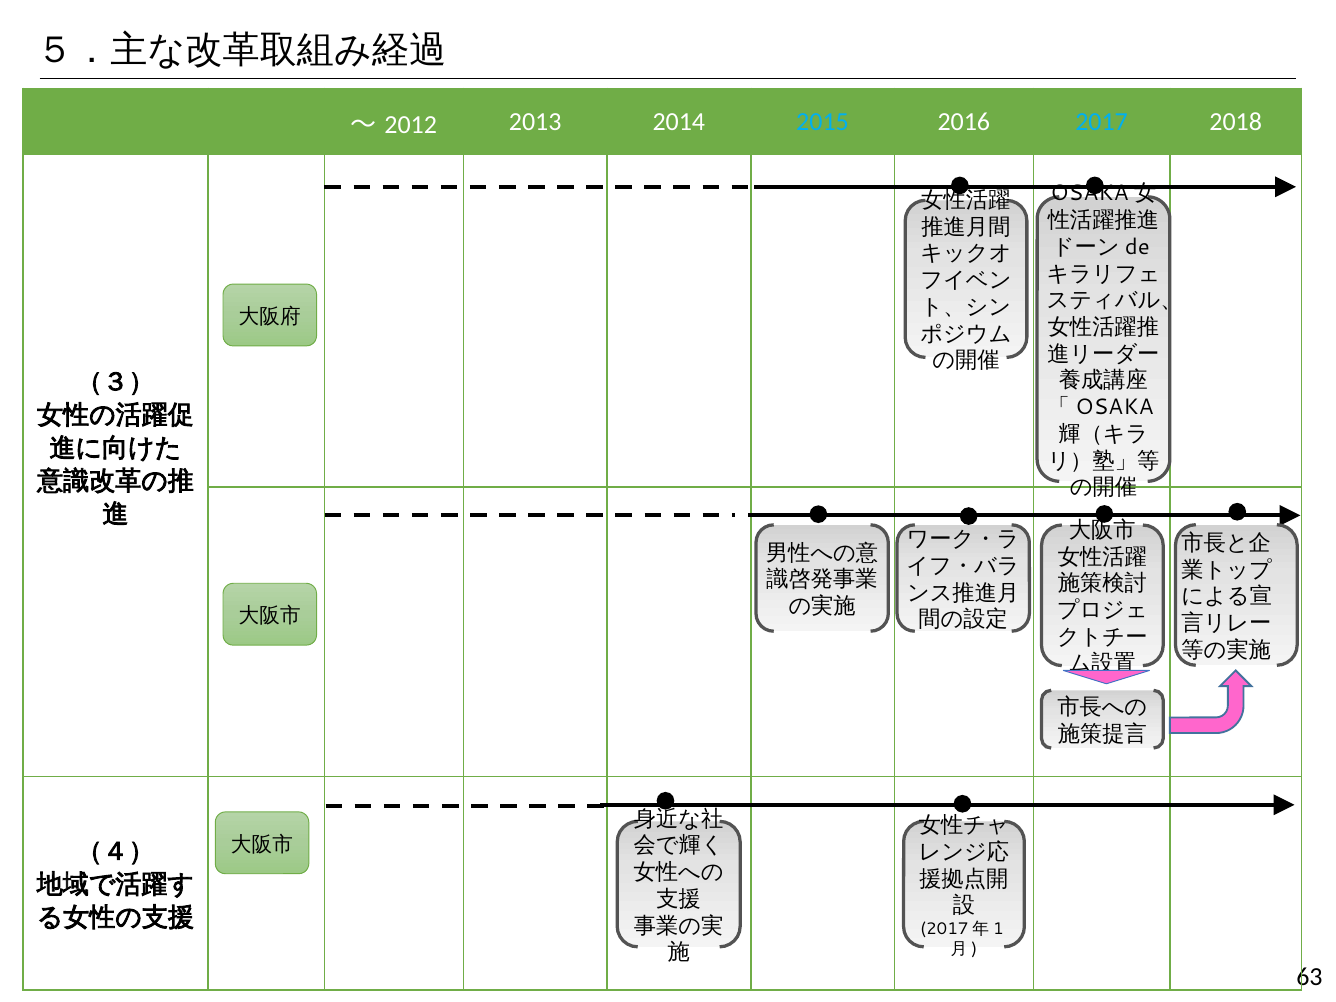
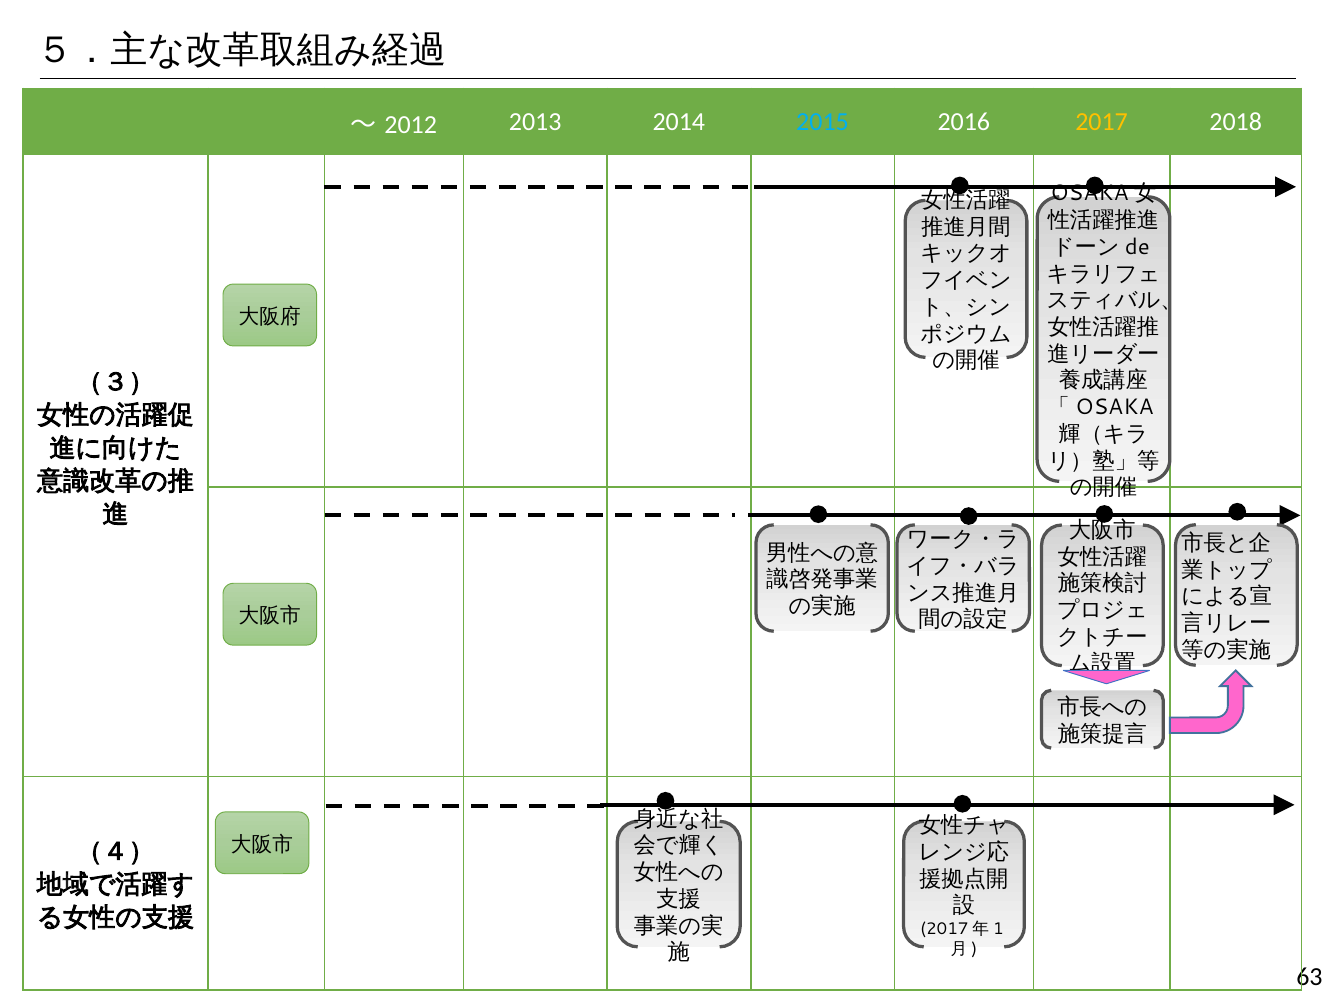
2017 colour: light blue -> yellow (1102, 122)
